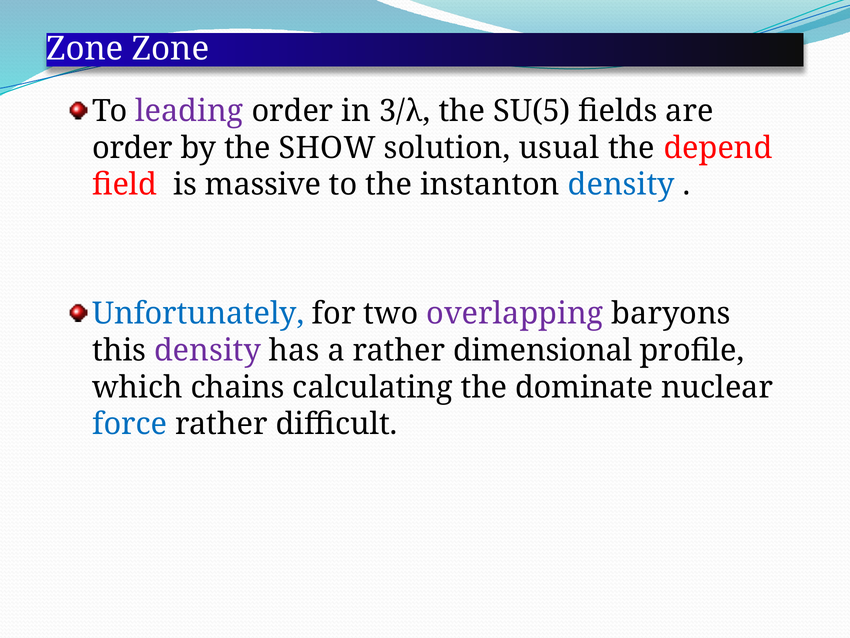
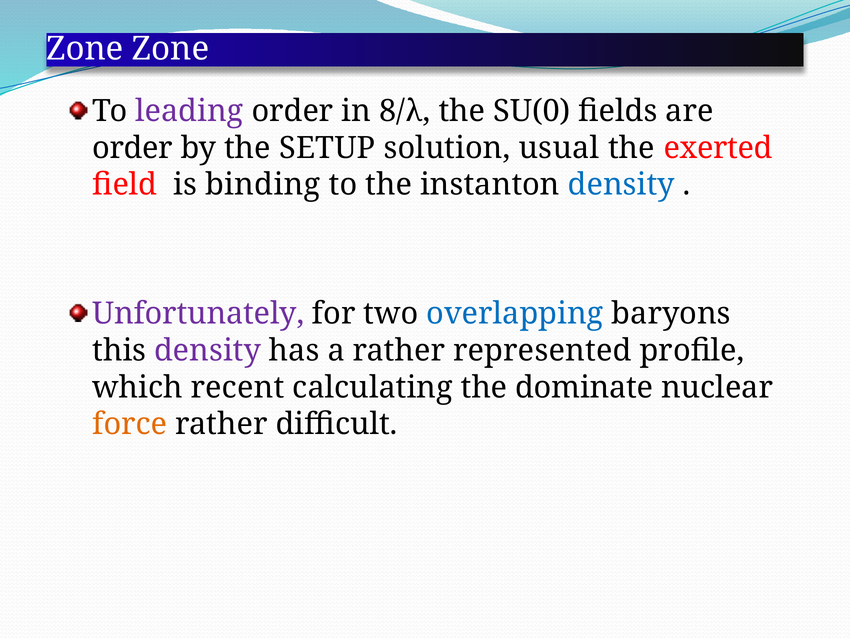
3/λ: 3/λ -> 8/λ (405, 111)
SU(5: SU(5 -> SU(0 (532, 111)
SHOW: SHOW -> SETUP (327, 148)
depend: depend -> exerted (718, 148)
massive: massive -> binding (263, 185)
Unfortunately colour: blue -> purple (198, 314)
overlapping colour: purple -> blue (515, 314)
dimensional: dimensional -> represented (542, 350)
chains: chains -> recent (237, 387)
force colour: blue -> orange (130, 424)
